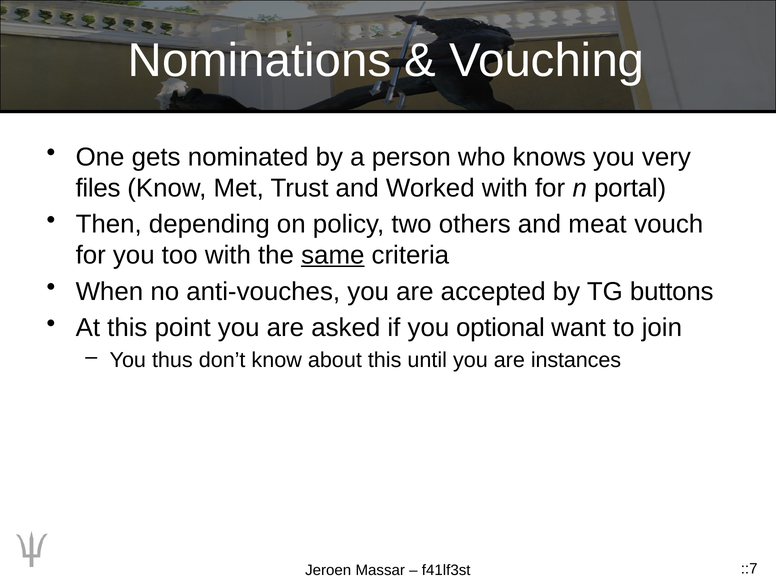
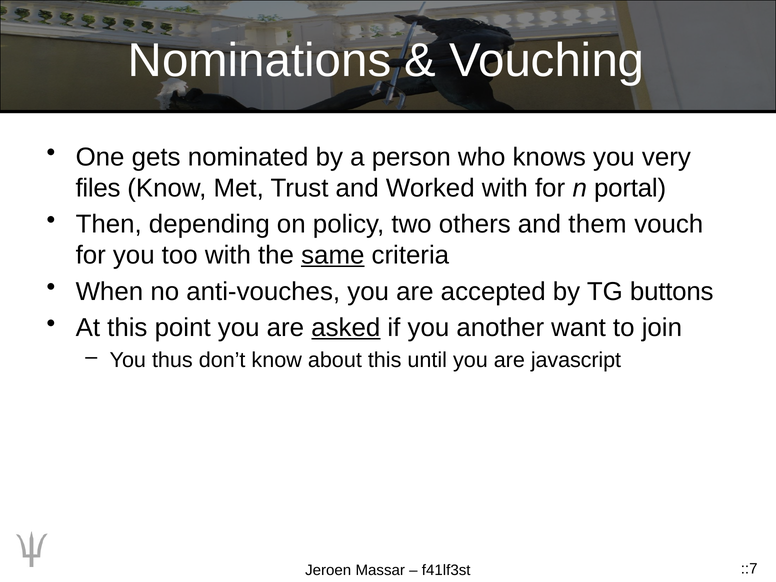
meat: meat -> them (597, 224)
asked underline: none -> present (346, 328)
optional: optional -> another (500, 328)
instances: instances -> javascript (576, 360)
